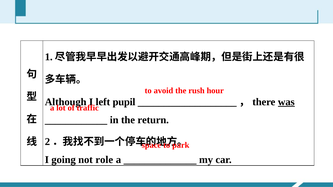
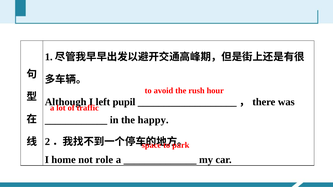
was underline: present -> none (286, 102)
return: return -> happy (153, 120)
going: going -> home (64, 160)
